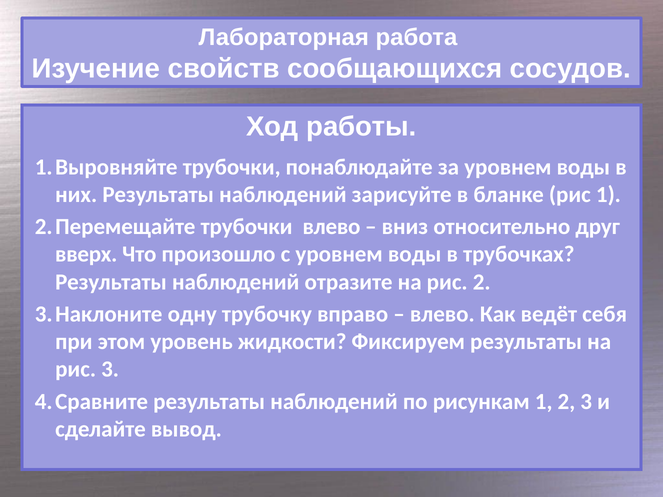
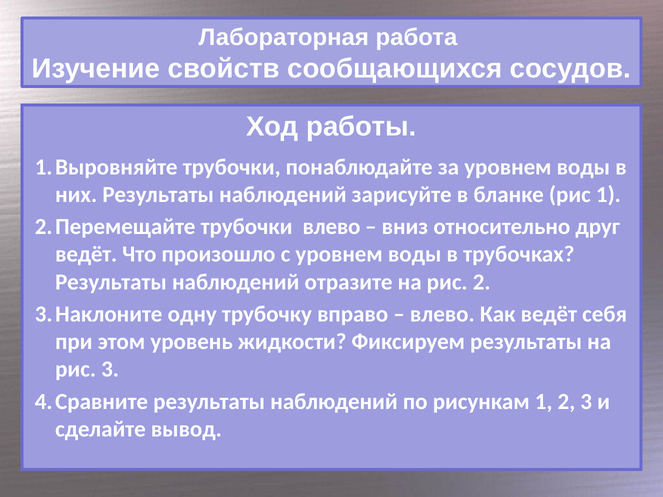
вверх: вверх -> ведёт (86, 254)
